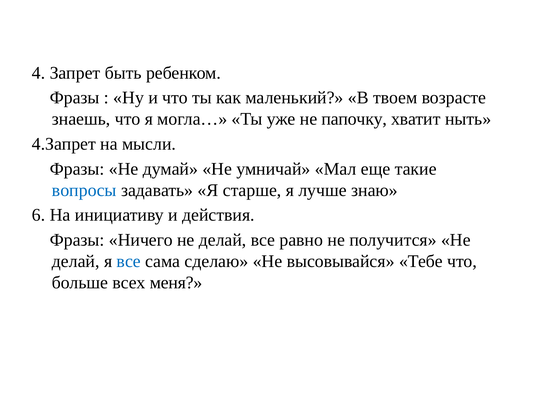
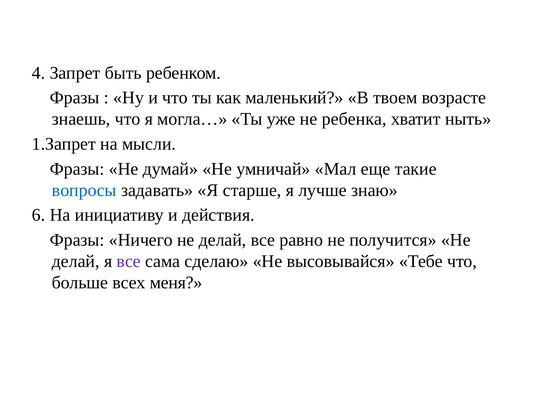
папочку: папочку -> ребенка (354, 119)
4.Запрет: 4.Запрет -> 1.Запрет (64, 144)
все colour: blue -> purple (129, 261)
